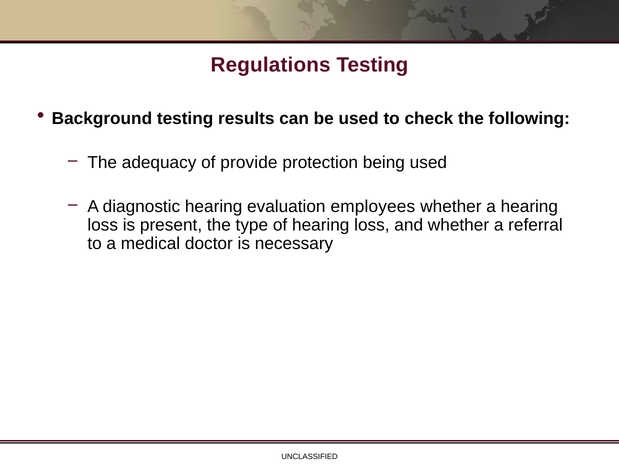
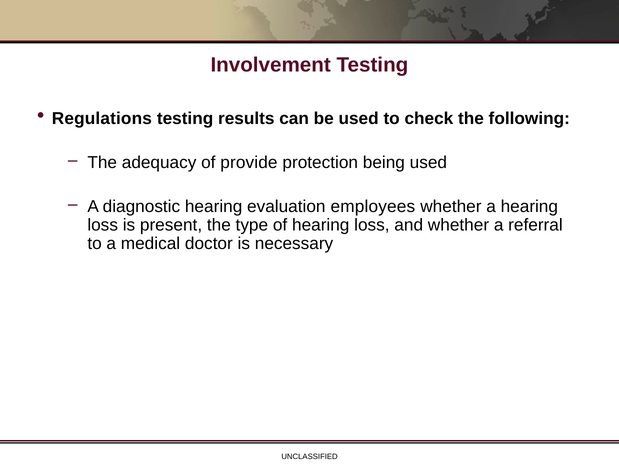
Regulations: Regulations -> Involvement (271, 65)
Background: Background -> Regulations (102, 119)
